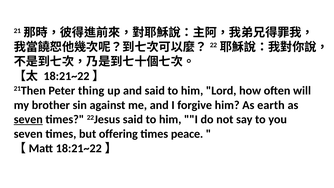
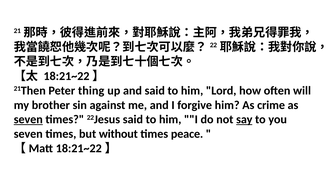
earth: earth -> crime (271, 105)
say underline: none -> present (244, 119)
offering: offering -> without (118, 134)
